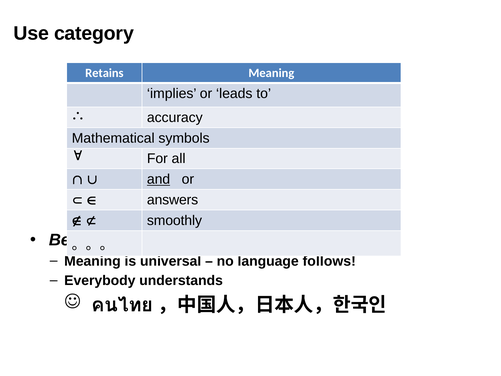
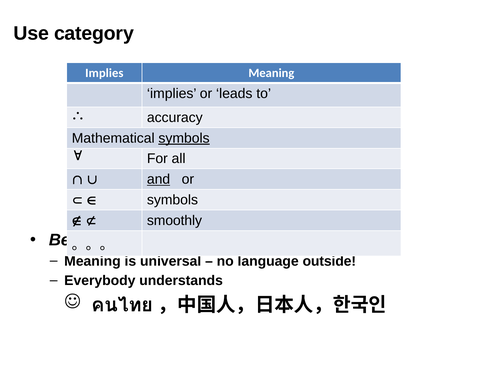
Retains: Retains -> Implies (104, 73)
symbols underline: none -> present (184, 138)
answers: answers -> symbols (173, 200)
follows: follows -> outside (329, 261)
